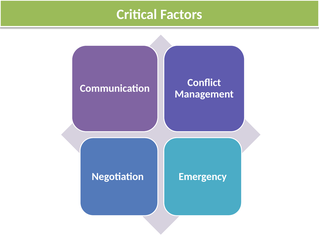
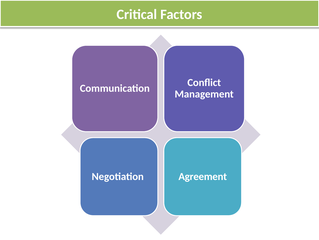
Emergency: Emergency -> Agreement (203, 176)
